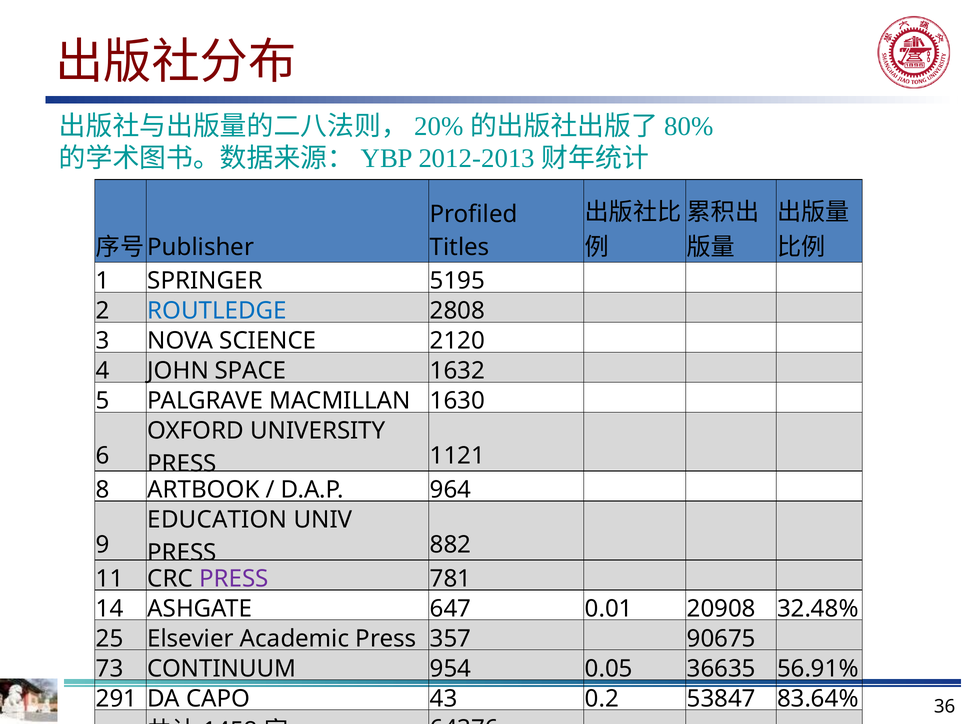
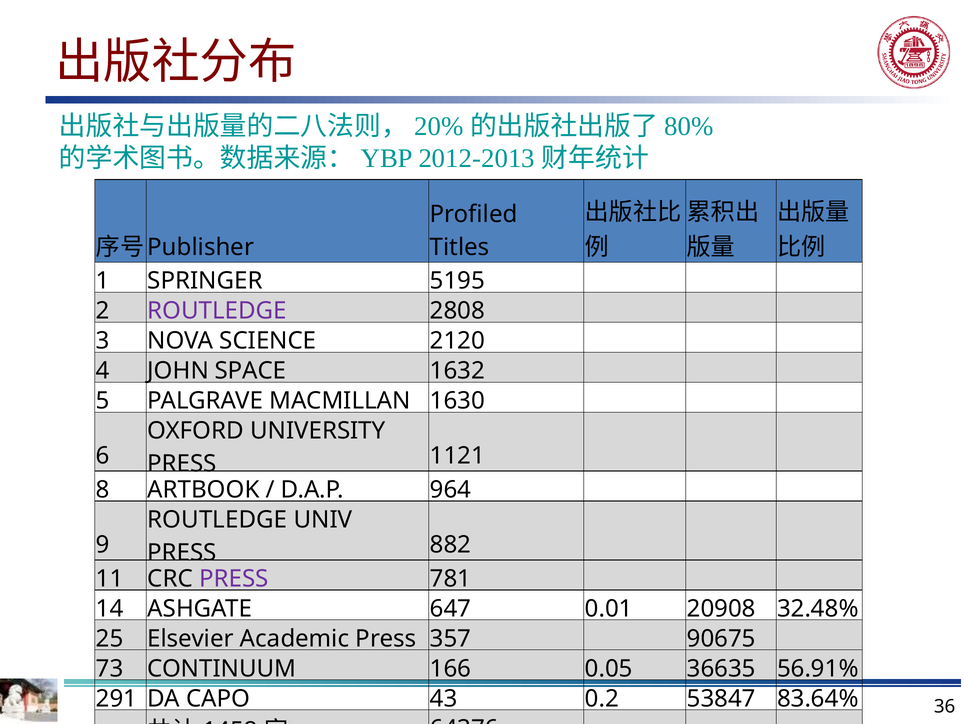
ROUTLEDGE colour: blue -> purple (217, 311)
EDUCATION: EDUCATION -> ROUTLEDGE (217, 520)
954: 954 -> 166 (451, 668)
